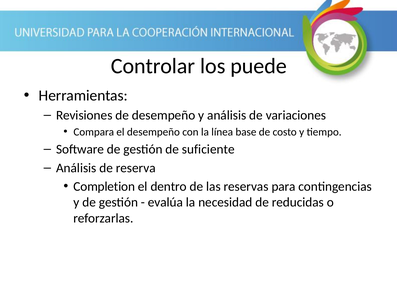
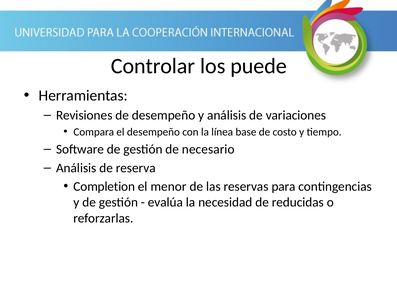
suficiente: suficiente -> necesario (208, 149)
dentro: dentro -> menor (169, 186)
